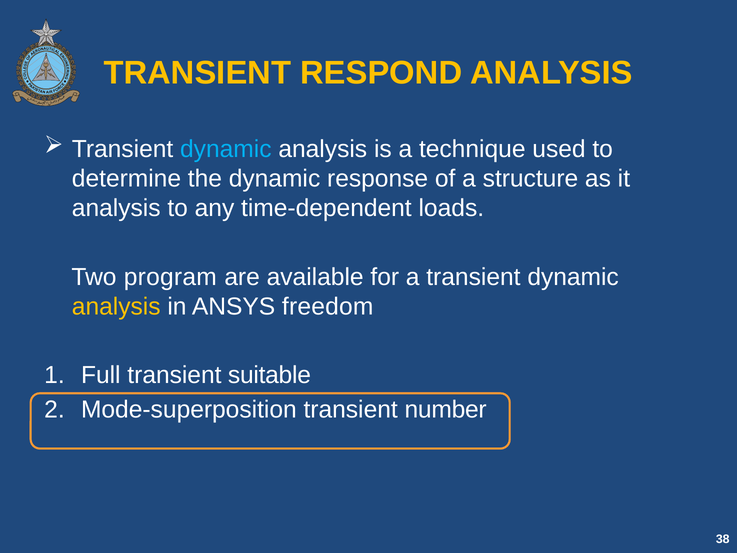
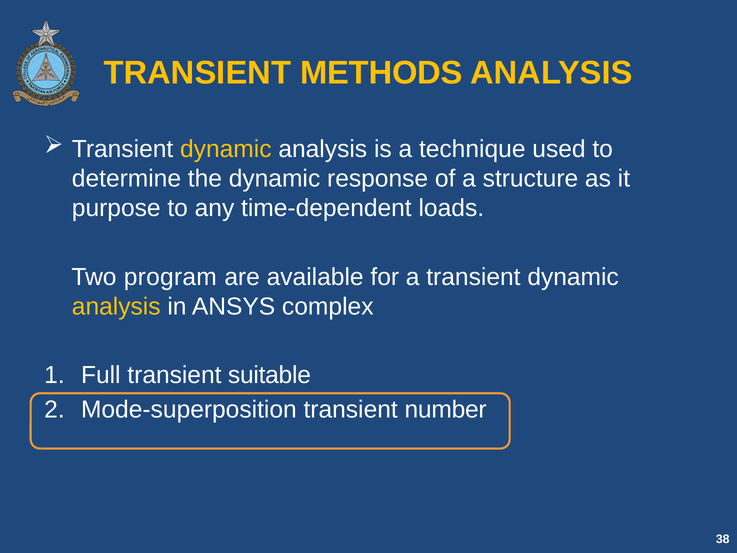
RESPOND: RESPOND -> METHODS (381, 73)
dynamic colour: light blue -> yellow (226, 149)
analysis: analysis -> purpose (116, 208)
freedom: freedom -> complex (328, 306)
